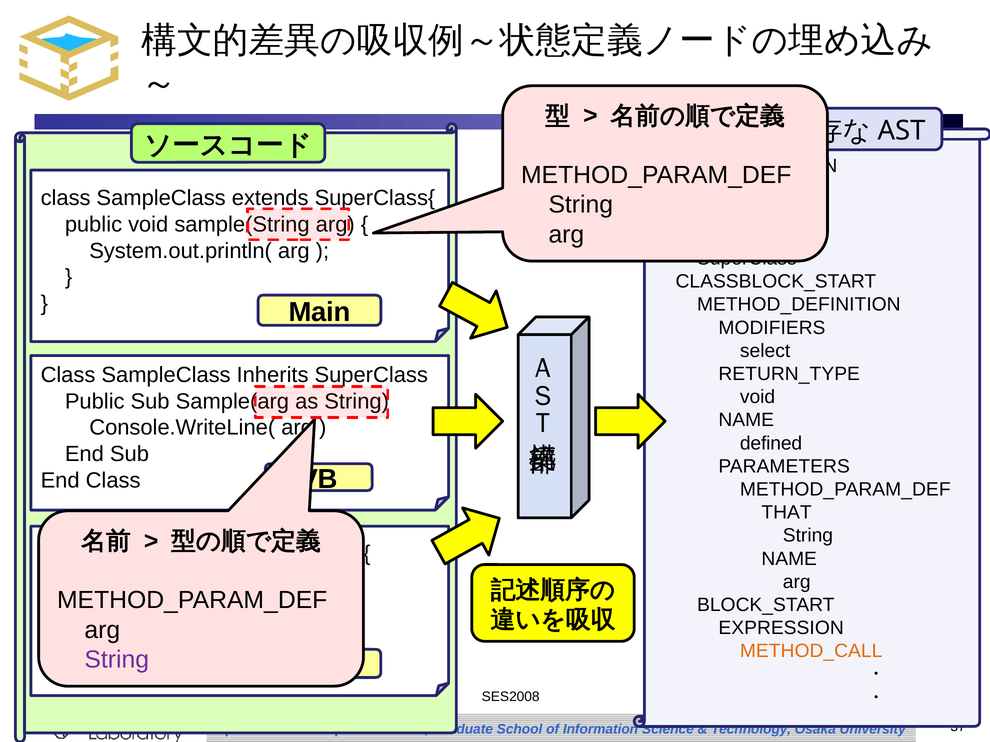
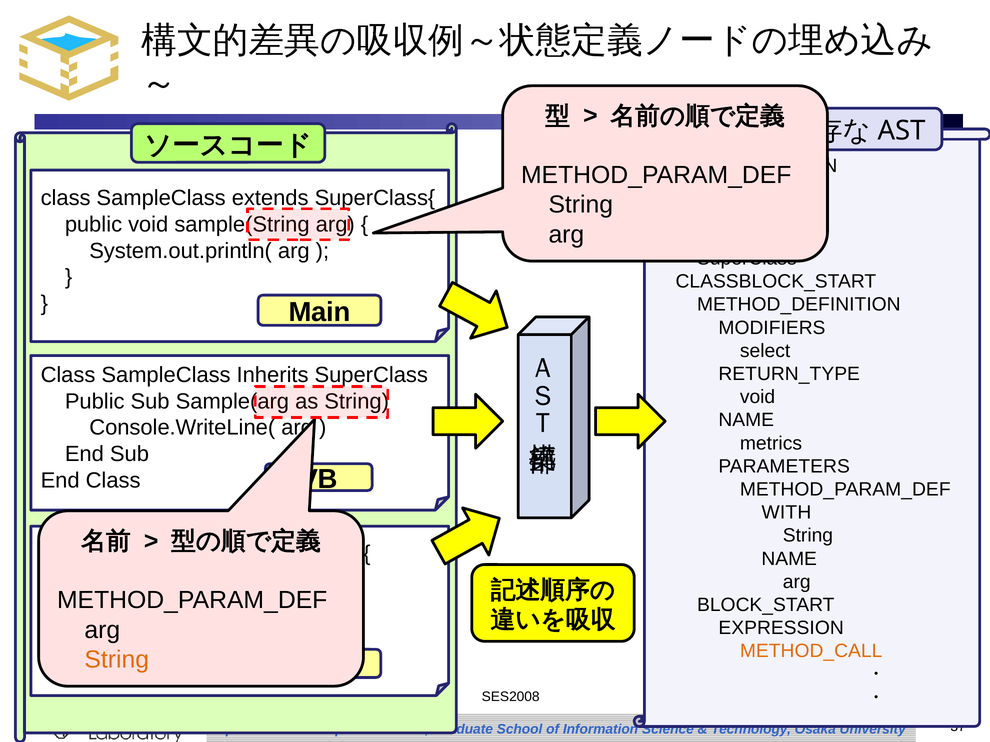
defined: defined -> metrics (771, 443)
THAT: THAT -> WITH (786, 513)
String colour: purple -> orange (117, 660)
